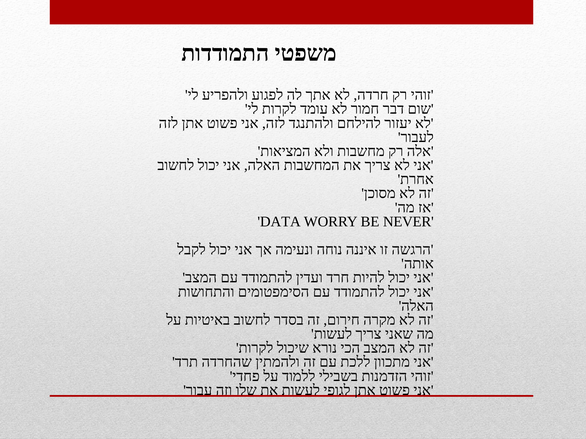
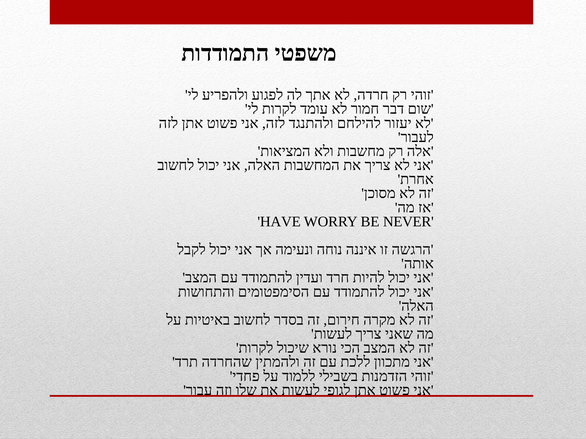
DATA: DATA -> HAVE (280, 222)
